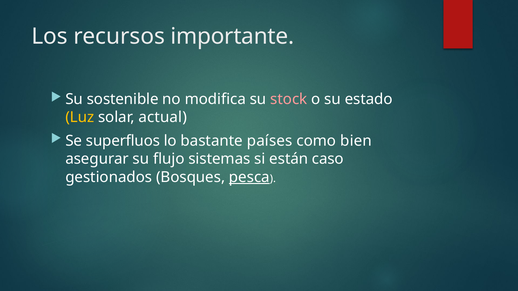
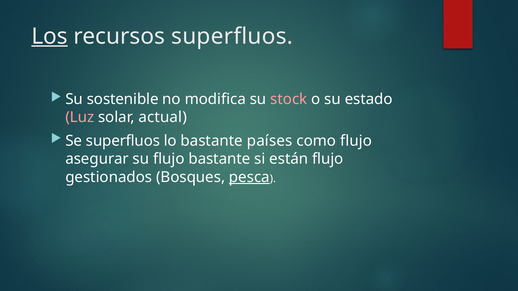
Los underline: none -> present (50, 36)
recursos importante: importante -> superfluos (232, 36)
Luz colour: yellow -> pink (80, 117)
como bien: bien -> flujo (356, 141)
flujo sistemas: sistemas -> bastante (219, 159)
están caso: caso -> flujo (328, 159)
